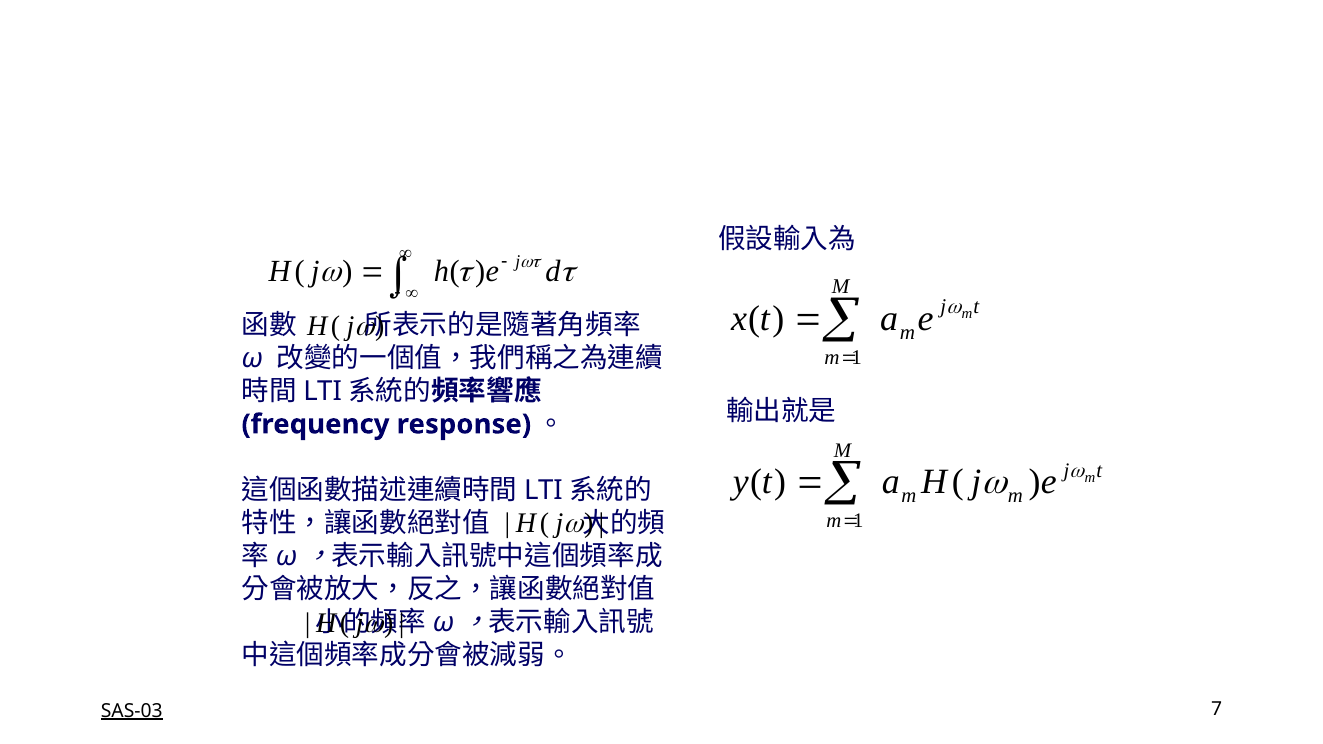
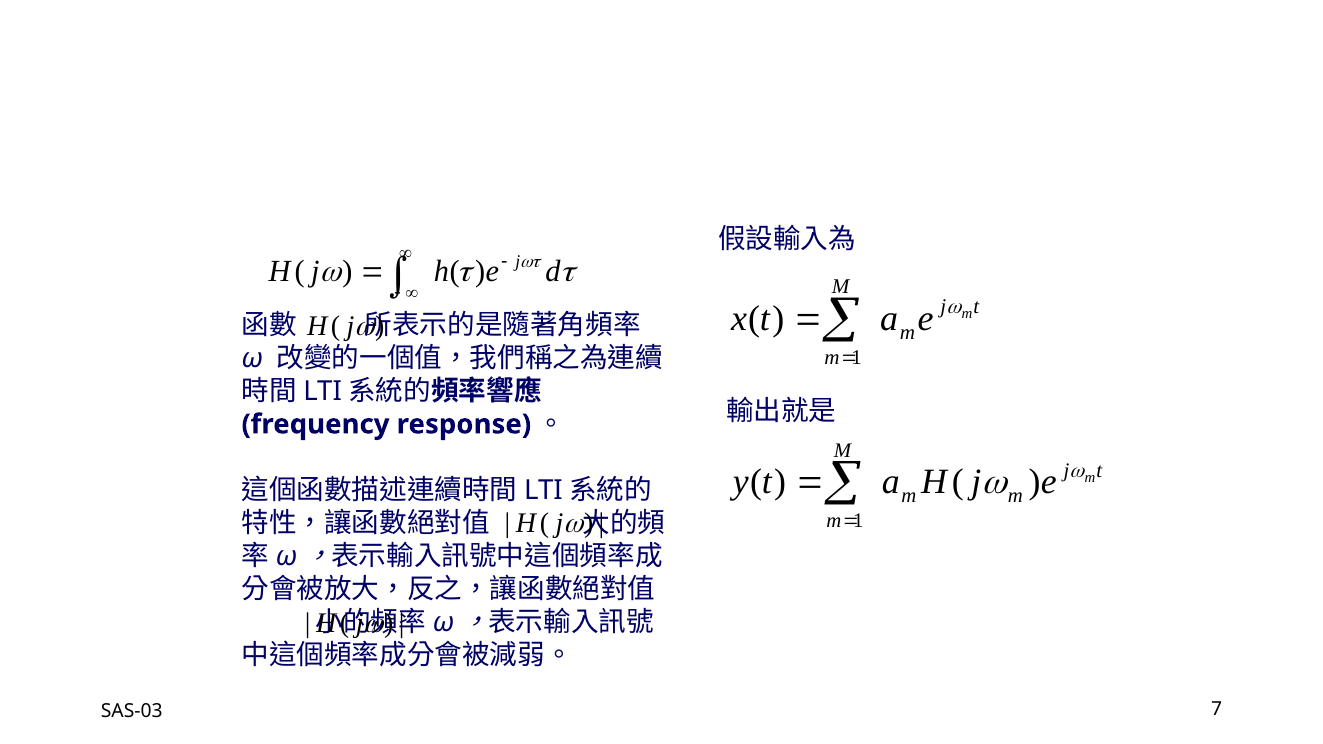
SAS-03 underline: present -> none (132, 711)
